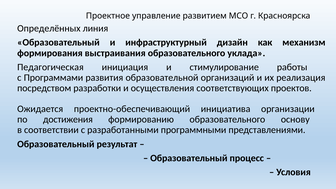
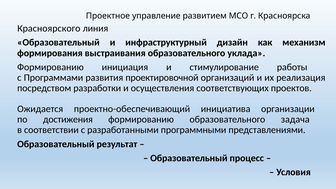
Определённых: Определённых -> Красноярского (49, 28)
Педагогическая: Педагогическая -> Формированию (50, 67)
образовательной: образовательной -> проектировочной (162, 78)
основу: основу -> задача (295, 119)
